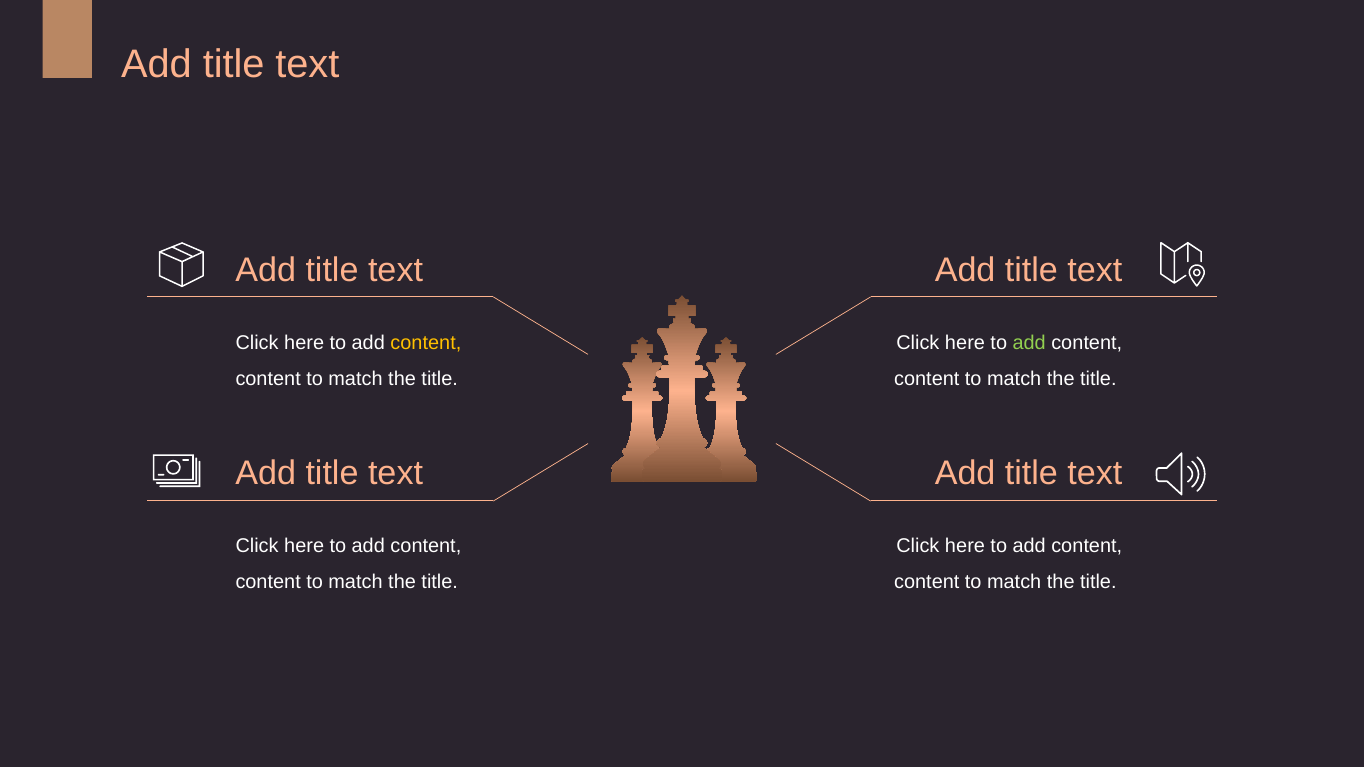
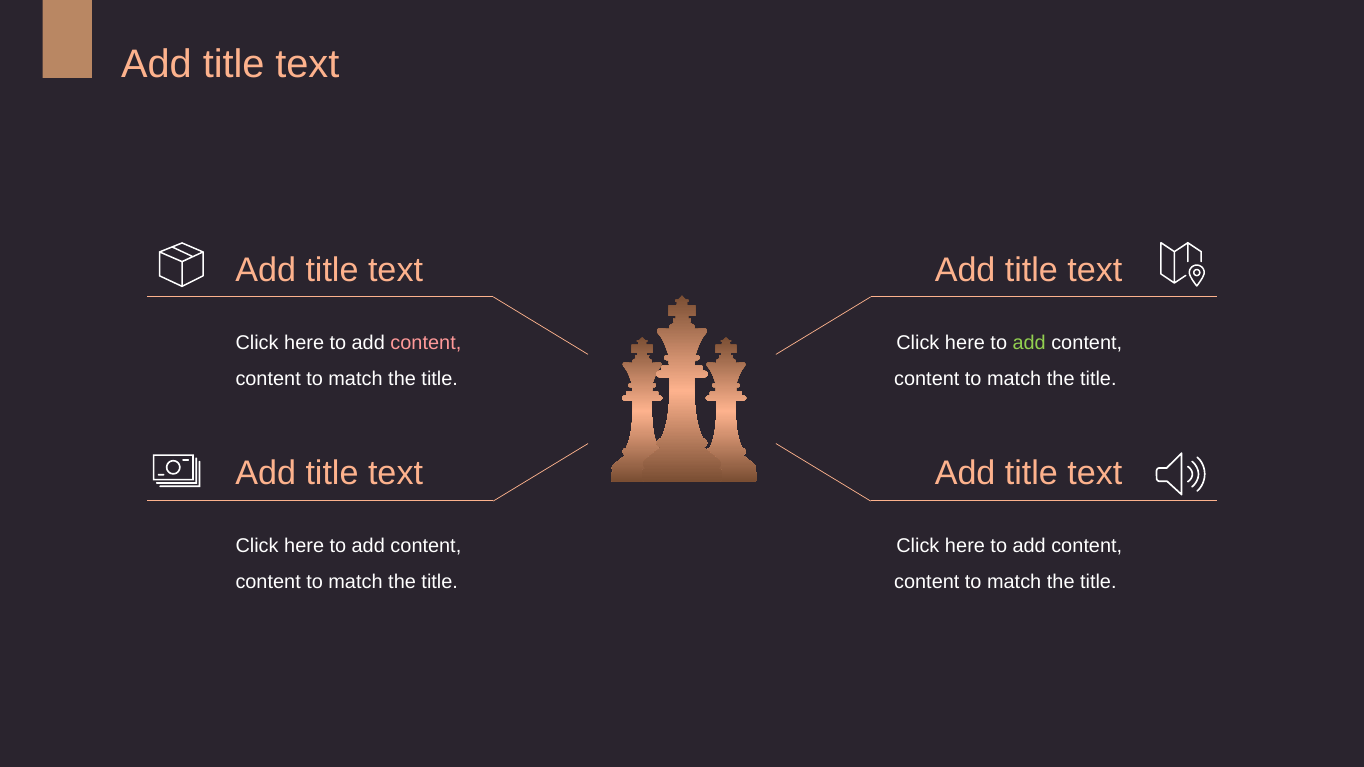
content colour: yellow -> pink (426, 343)
